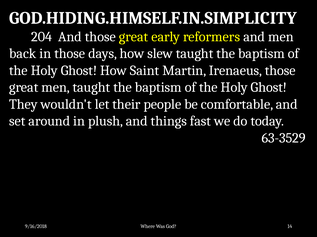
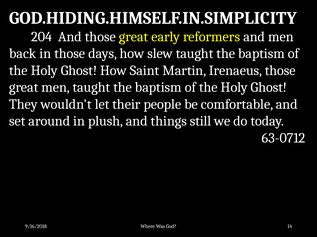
fast: fast -> still (201, 121)
63-3529: 63-3529 -> 63-0712 (284, 138)
